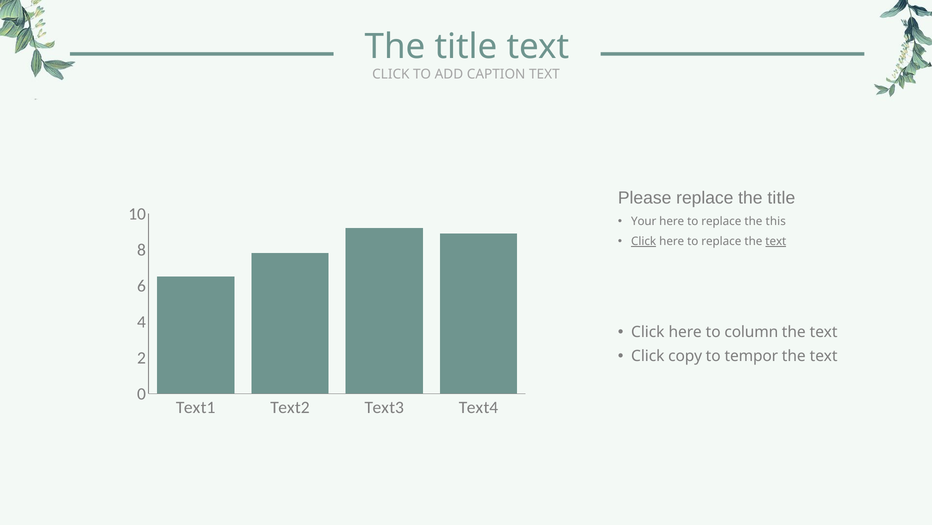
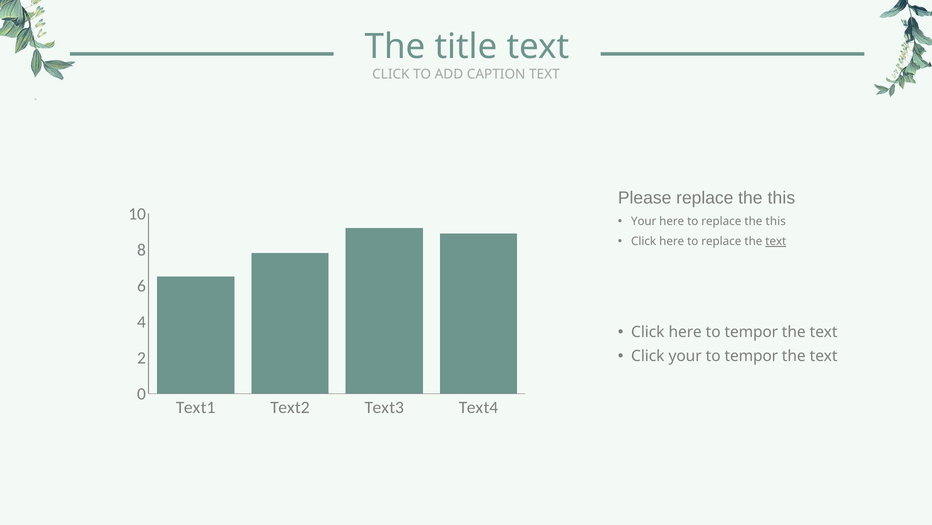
Please replace the title: title -> this (781, 198)
Click underline: present -> none (644, 241)
here to column: column -> tempor (751, 332)
Click copy: copy -> your (685, 356)
